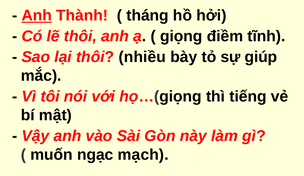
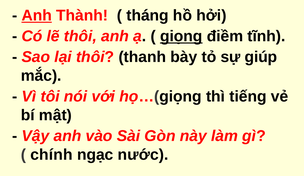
giọng underline: none -> present (181, 36)
nhiều: nhiều -> thanh (142, 57)
muốn: muốn -> chính (51, 154)
mạch: mạch -> nước (143, 154)
